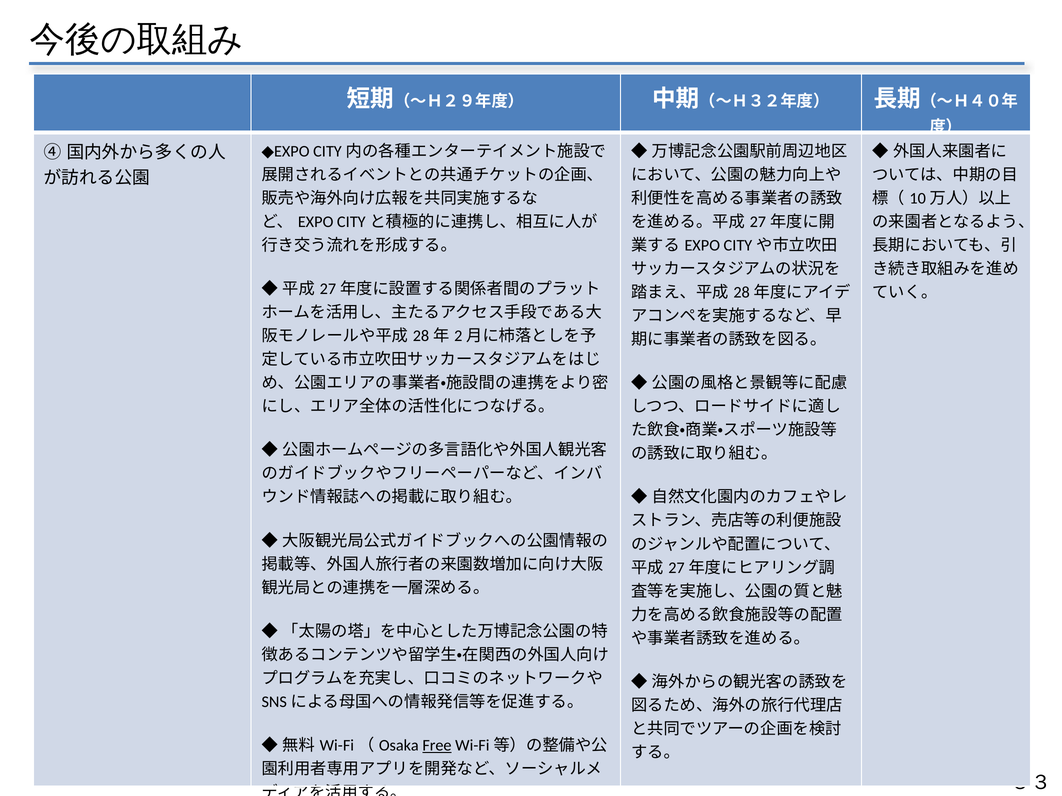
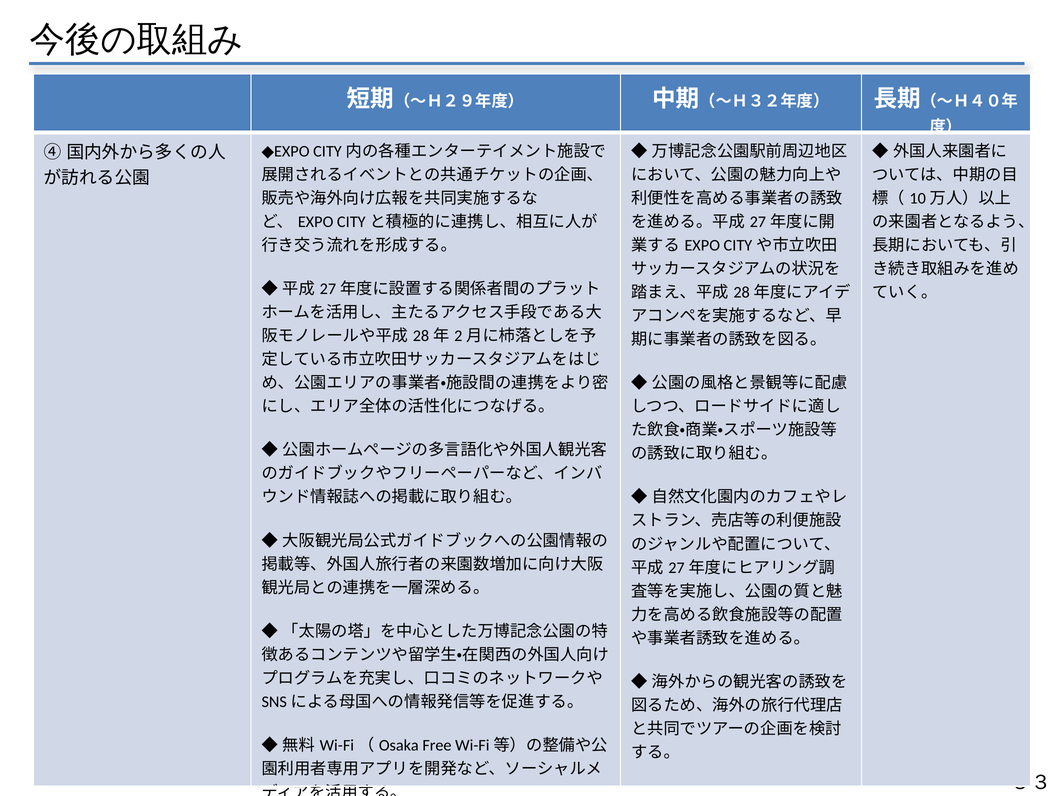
Free underline: present -> none (437, 746)
